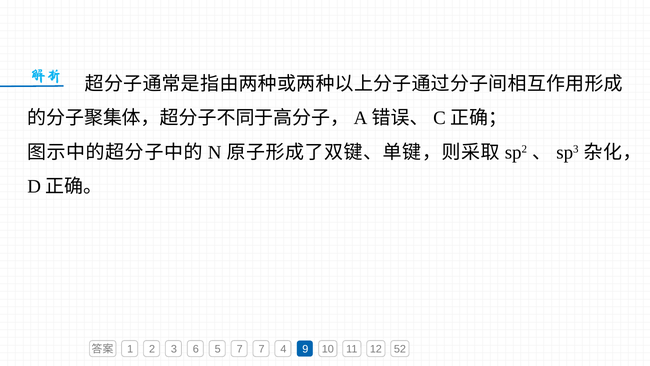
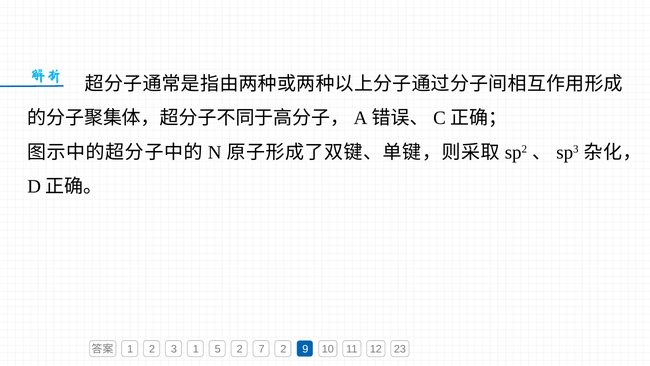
3 6: 6 -> 1 (196, 349)
5 7: 7 -> 2 (240, 349)
7 4: 4 -> 2 (283, 349)
52: 52 -> 23 (400, 349)
